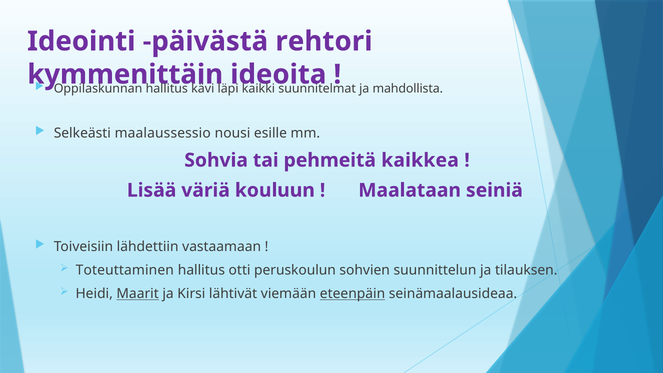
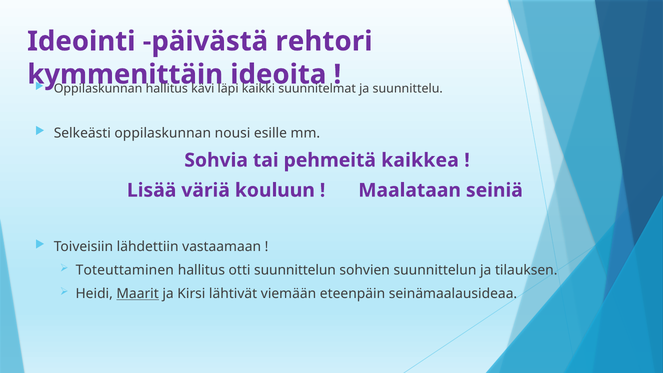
mahdollista: mahdollista -> suunnittelu (408, 88)
Selkeästi maalaussessio: maalaussessio -> oppilaskunnan (163, 133)
otti peruskoulun: peruskoulun -> suunnittelun (295, 270)
eteenpäin underline: present -> none (353, 294)
